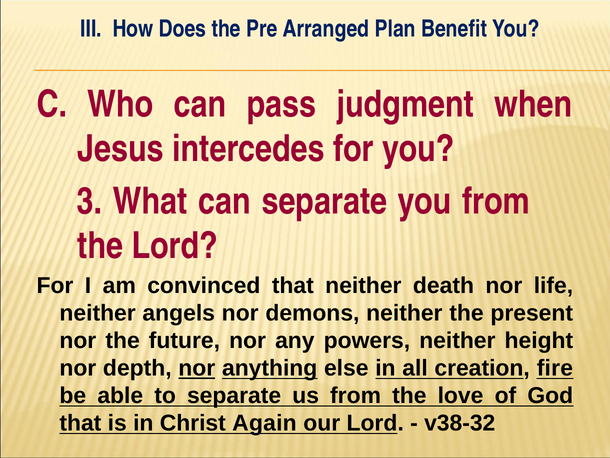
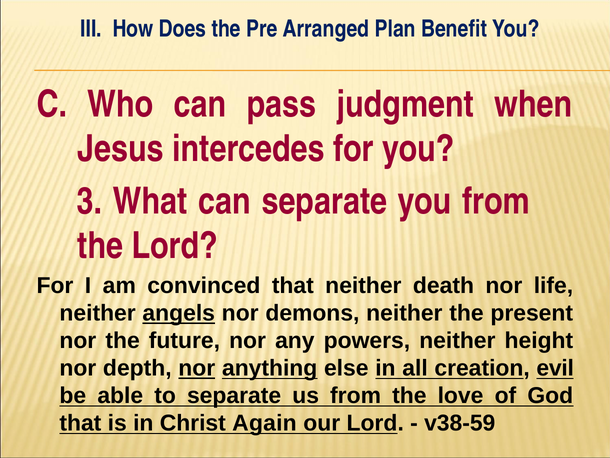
angels underline: none -> present (179, 313)
fire: fire -> evil (555, 368)
v38-32: v38-32 -> v38-59 (460, 423)
